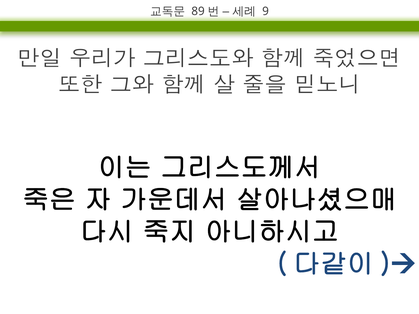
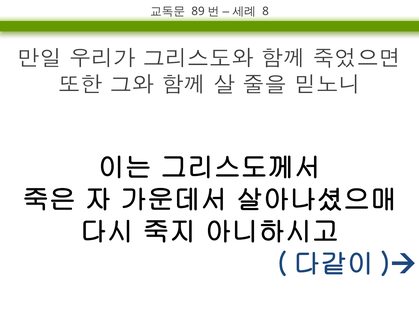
9: 9 -> 8 (266, 11)
